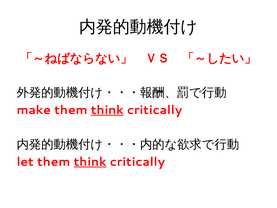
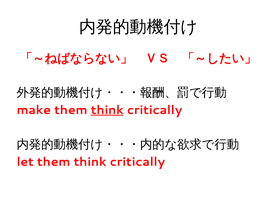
think underline: present -> none (90, 162)
